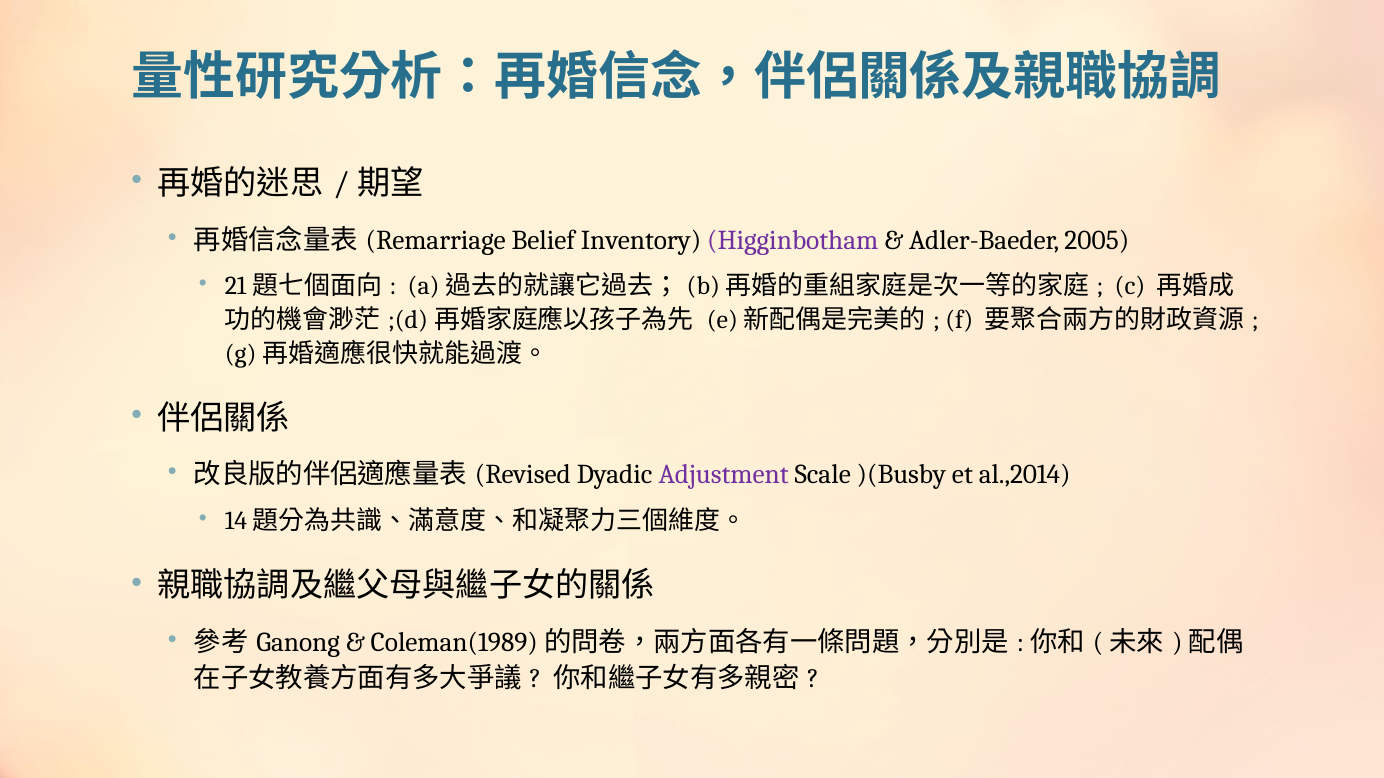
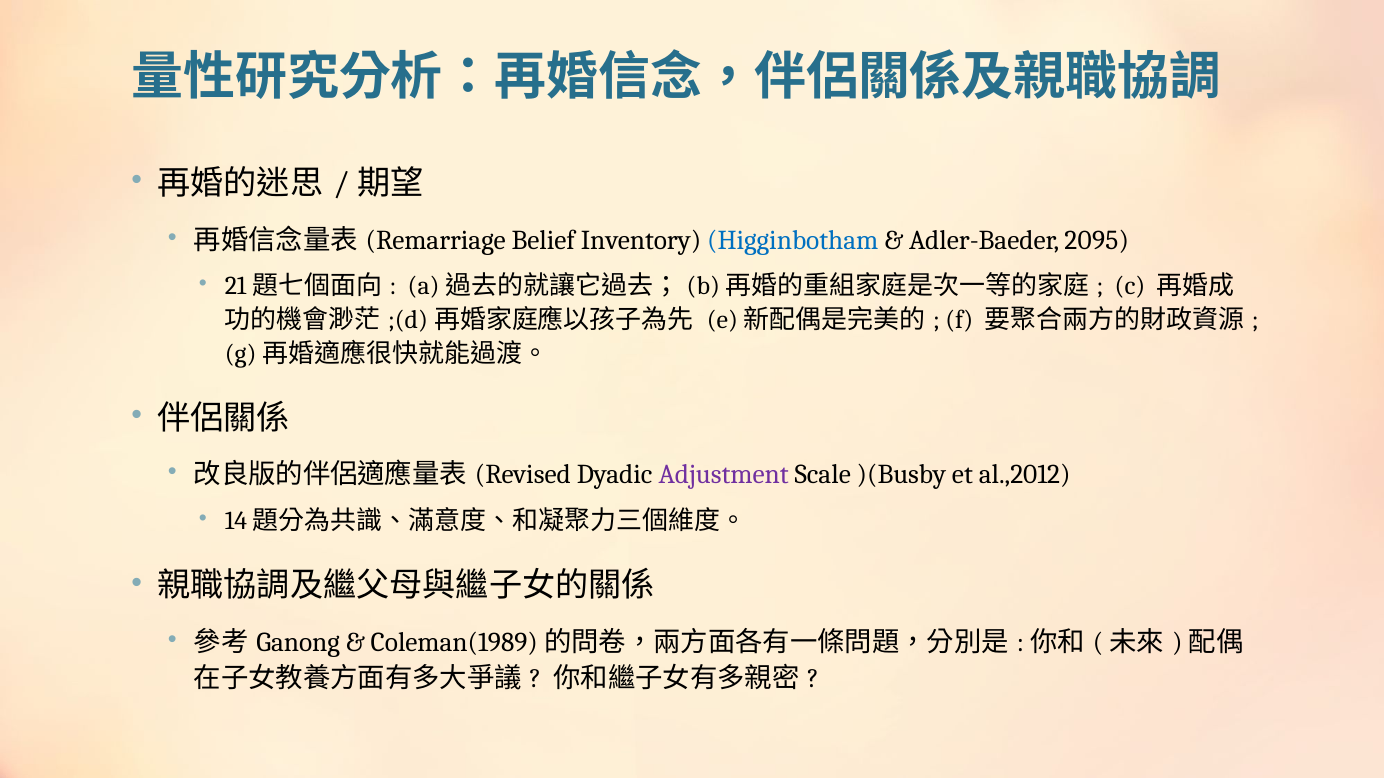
Higginbotham colour: purple -> blue (793, 240)
2005: 2005 -> 2095 (1097, 240)
al.,2014: al.,2014 -> al.,2012 (1025, 475)
